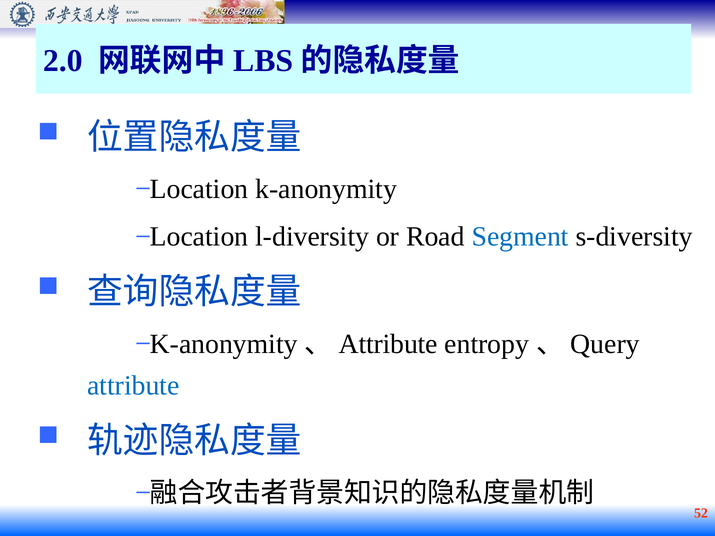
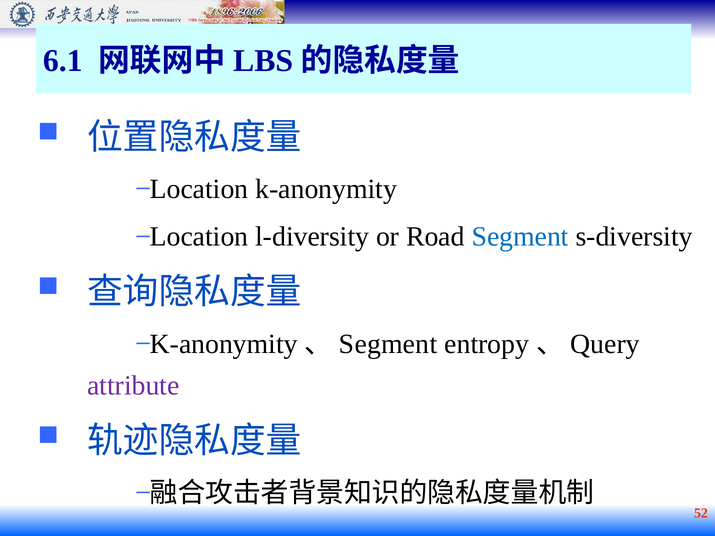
2.0: 2.0 -> 6.1 (63, 61)
Attribute: Attribute -> Segment (388, 344)
attribute colour: blue -> purple (133, 386)
